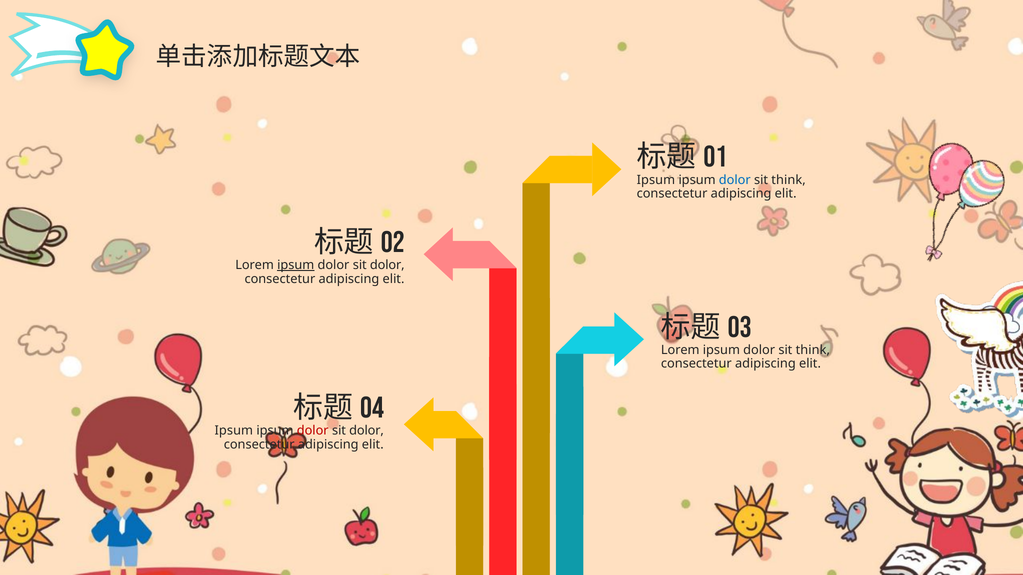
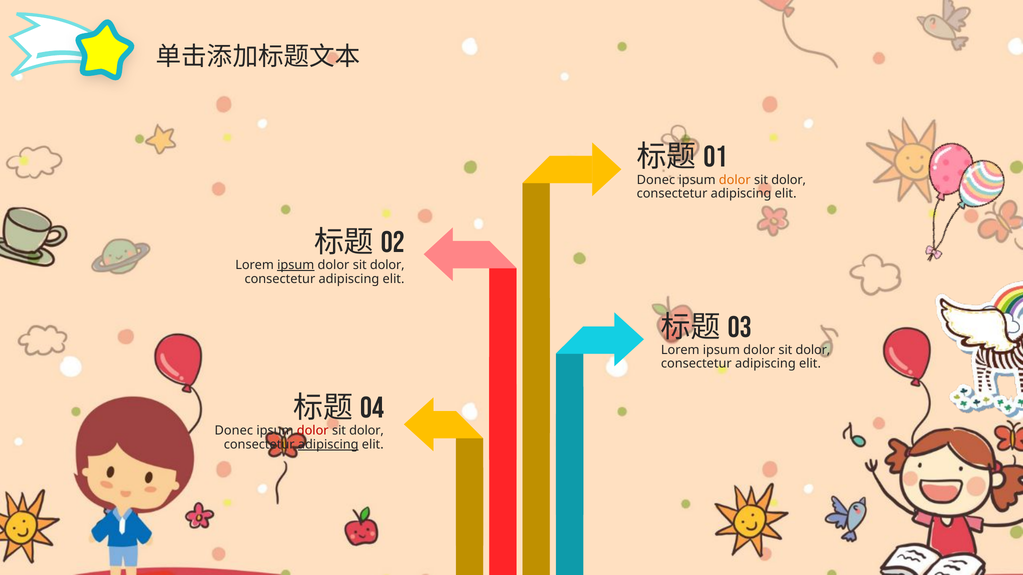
Ipsum: Ipsum -> Donec (656, 180)
dolor colour: blue -> orange (735, 180)
think: think -> dolor (789, 180)
think: think -> dolor (813, 350)
Ipsum: Ipsum -> Donec (234, 431)
adipiscing underline: none -> present (328, 445)
